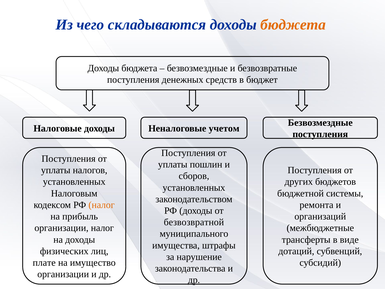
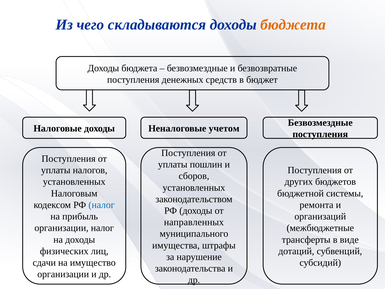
налог colour: orange -> blue (102, 205)
безвозвратной: безвозвратной -> направленных (194, 222)
плате: плате -> сдачи (44, 262)
